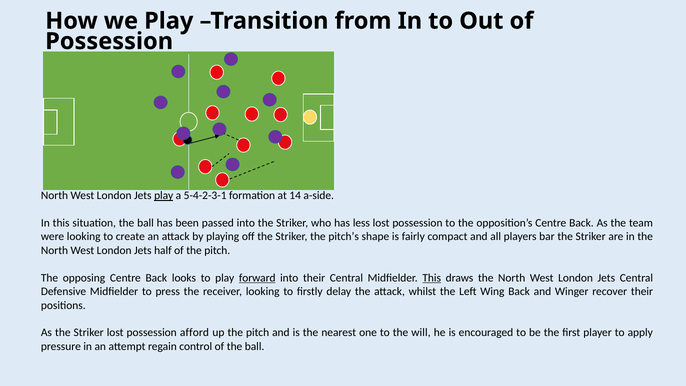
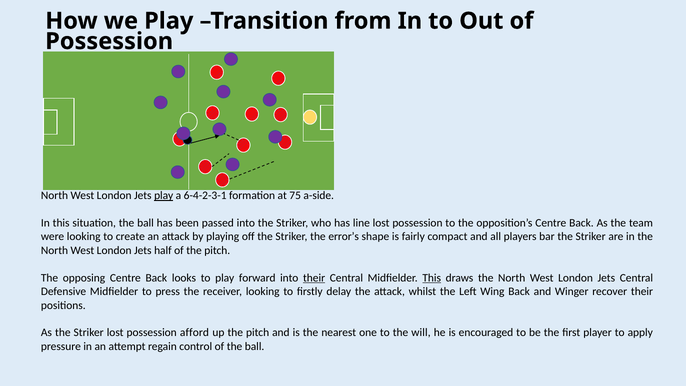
5-4-2-3-1: 5-4-2-3-1 -> 6-4-2-3-1 (205, 195)
14: 14 -> 75 (295, 195)
less: less -> line (361, 223)
pitch’s: pitch’s -> error’s (344, 237)
forward underline: present -> none (257, 278)
their underline: none -> present (314, 278)
